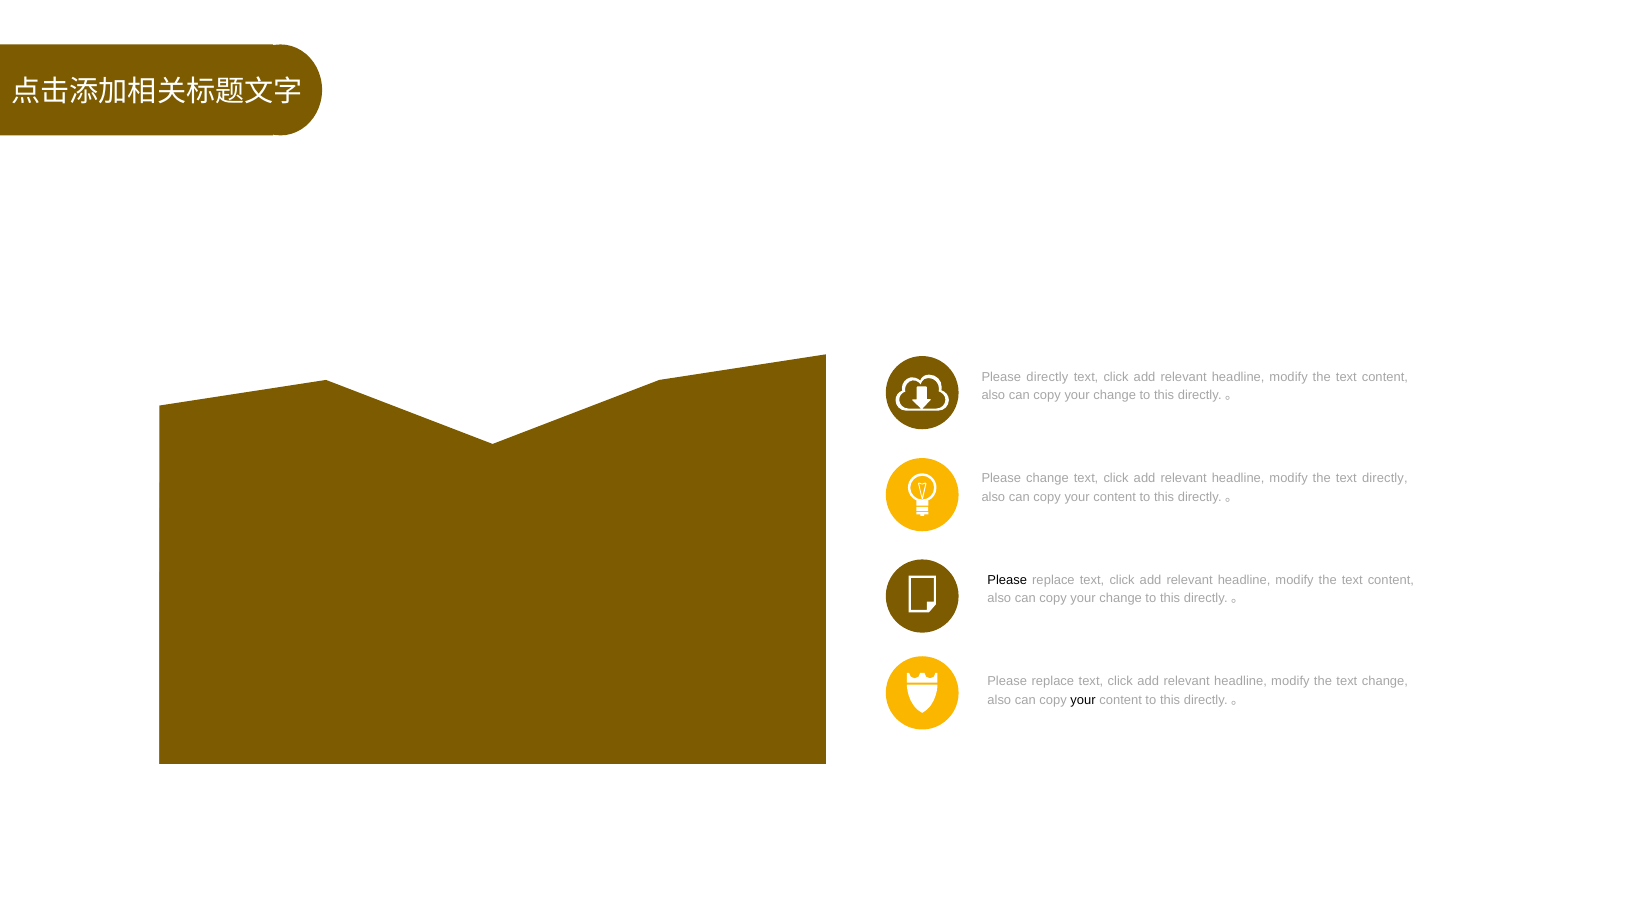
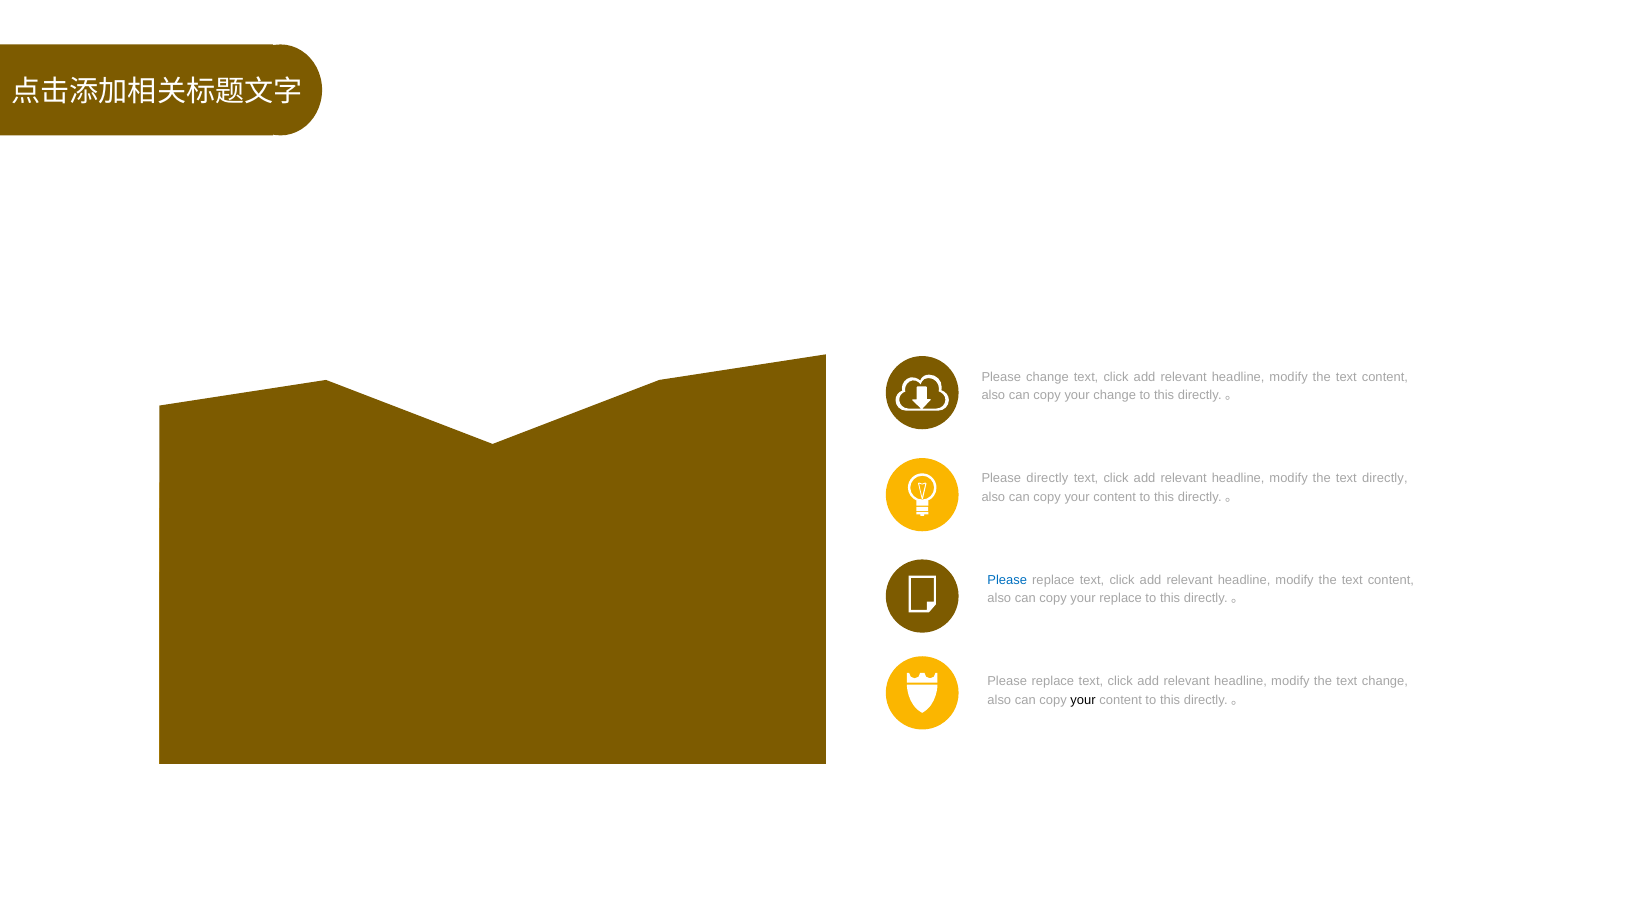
Please directly: directly -> change (1047, 377)
Please change: change -> directly (1047, 478)
Please colour: black -> blue (1007, 580)
change: change -> replace (1121, 598)
